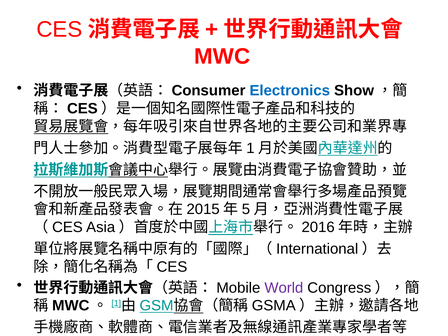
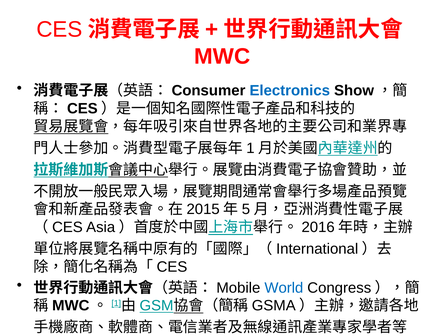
World colour: purple -> blue (284, 288)
